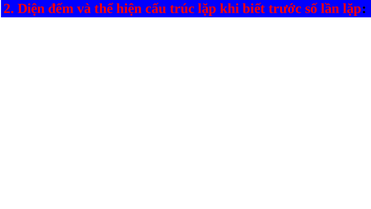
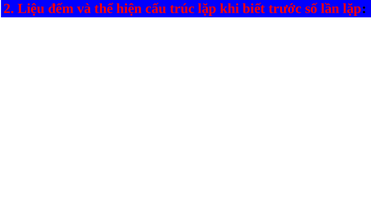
Diện: Diện -> Liệu (31, 9)
